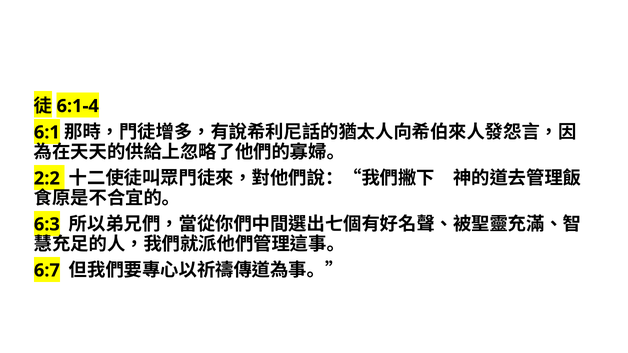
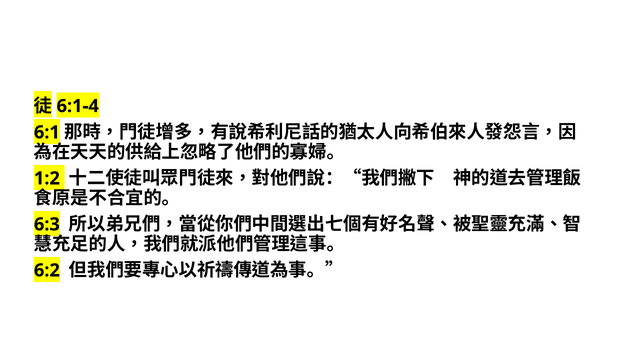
2:2: 2:2 -> 1:2 (47, 178)
6:7: 6:7 -> 6:2 (47, 271)
